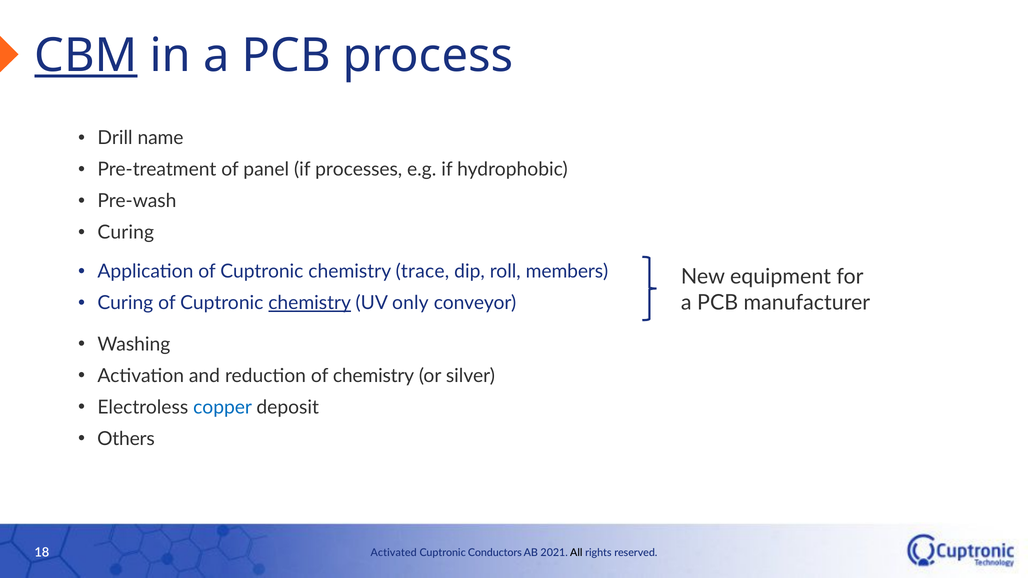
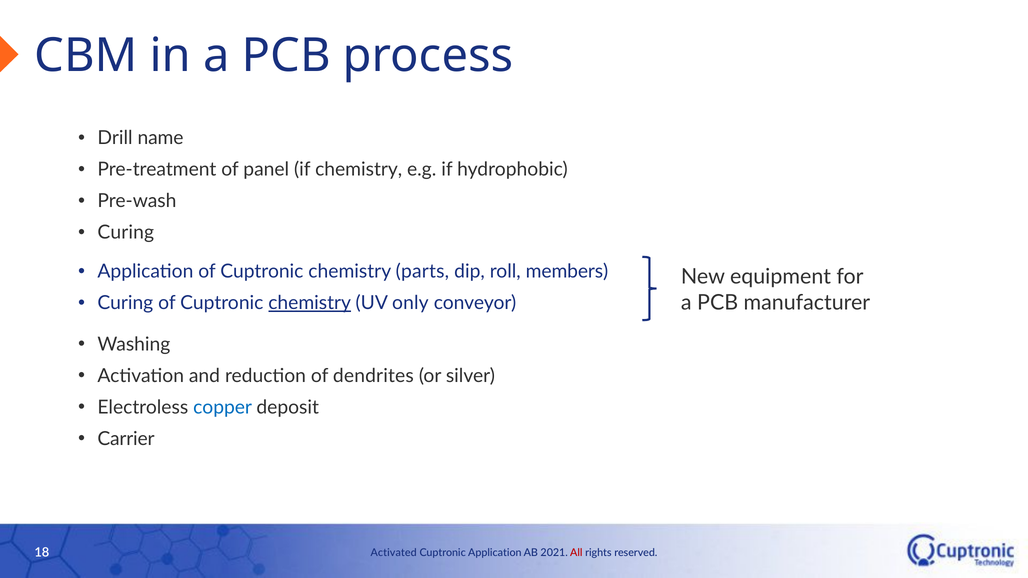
CBM underline: present -> none (86, 56)
if processes: processes -> chemistry (359, 169)
trace: trace -> parts (422, 272)
of chemistry: chemistry -> dendrites (373, 376)
Others: Others -> Carrier (126, 439)
Cuptronic Conductors: Conductors -> Application (495, 553)
All colour: black -> red (576, 553)
